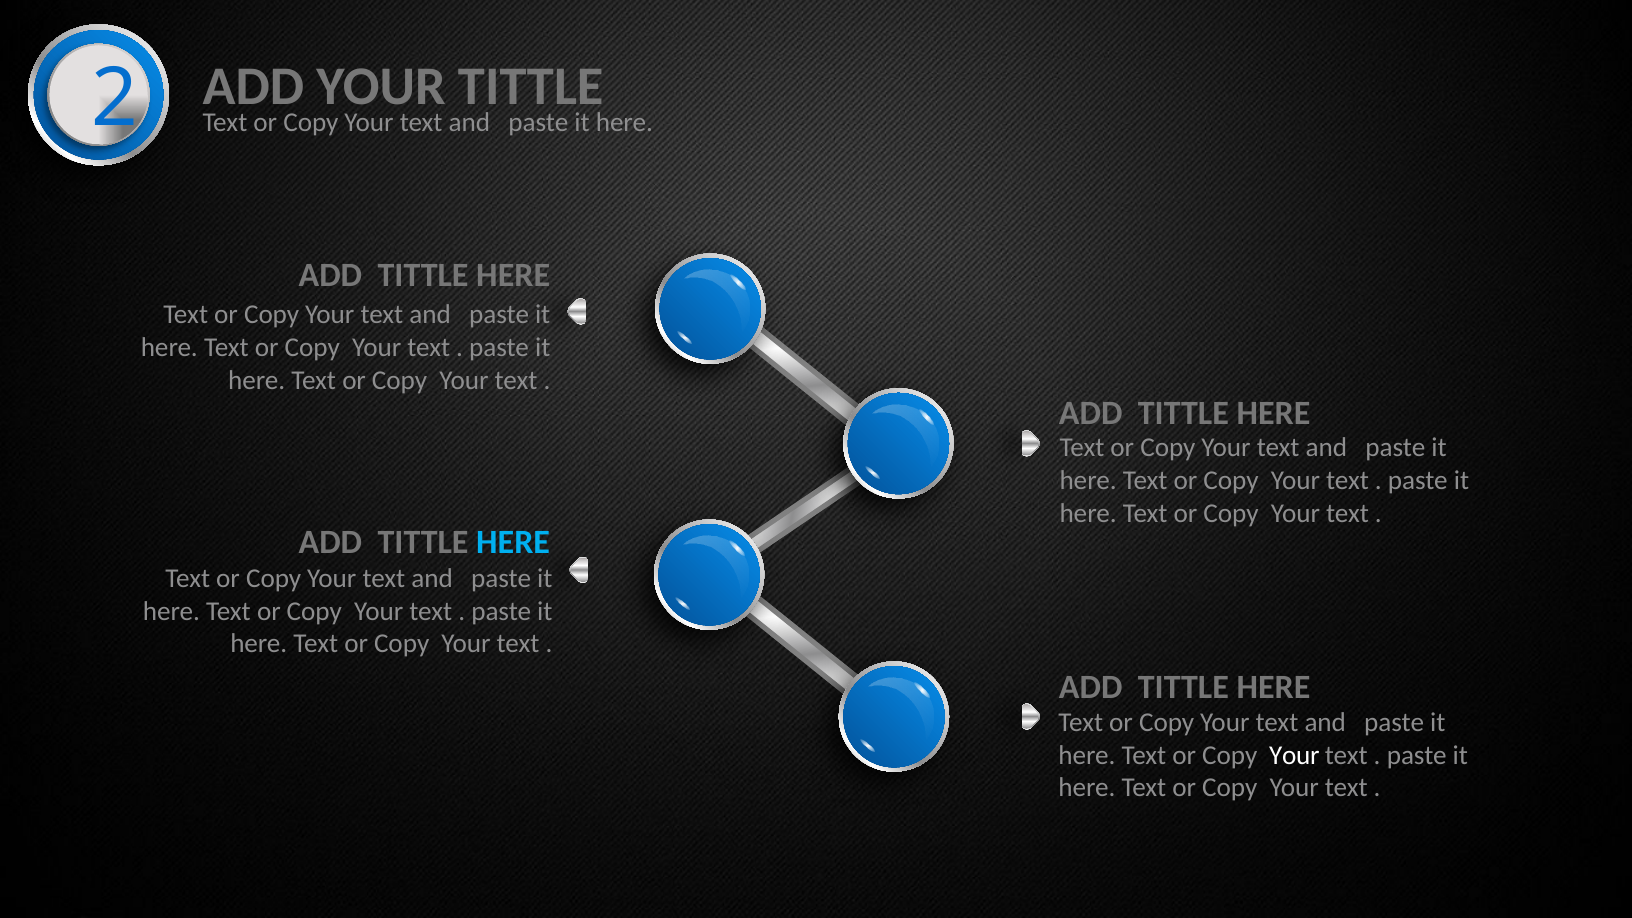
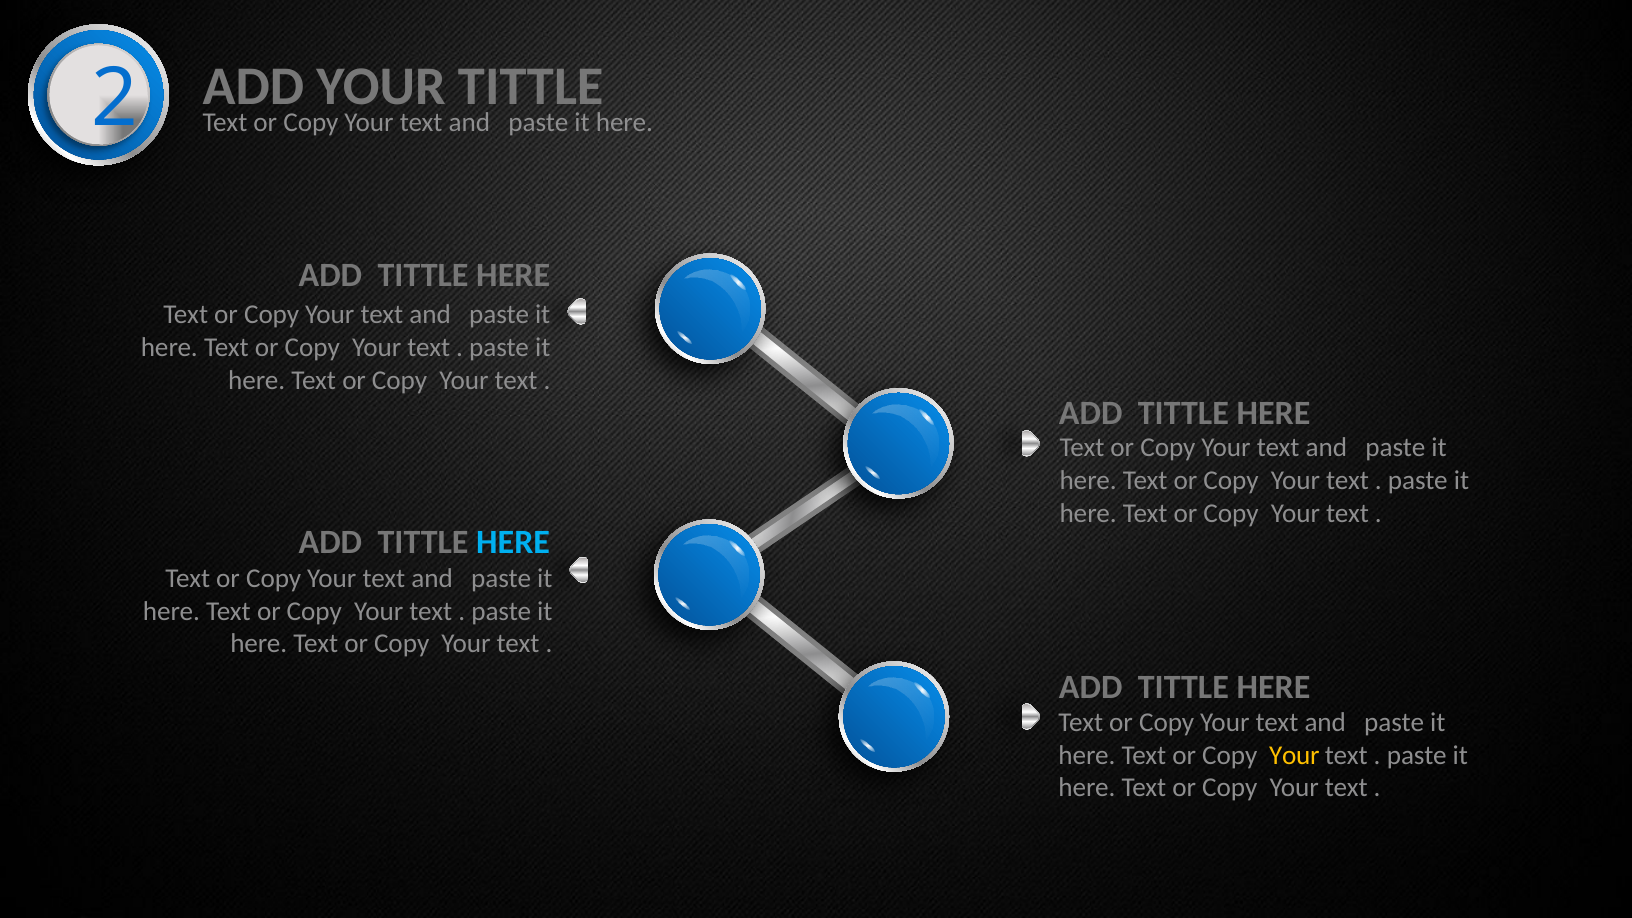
Your colour: white -> yellow (1294, 755)
